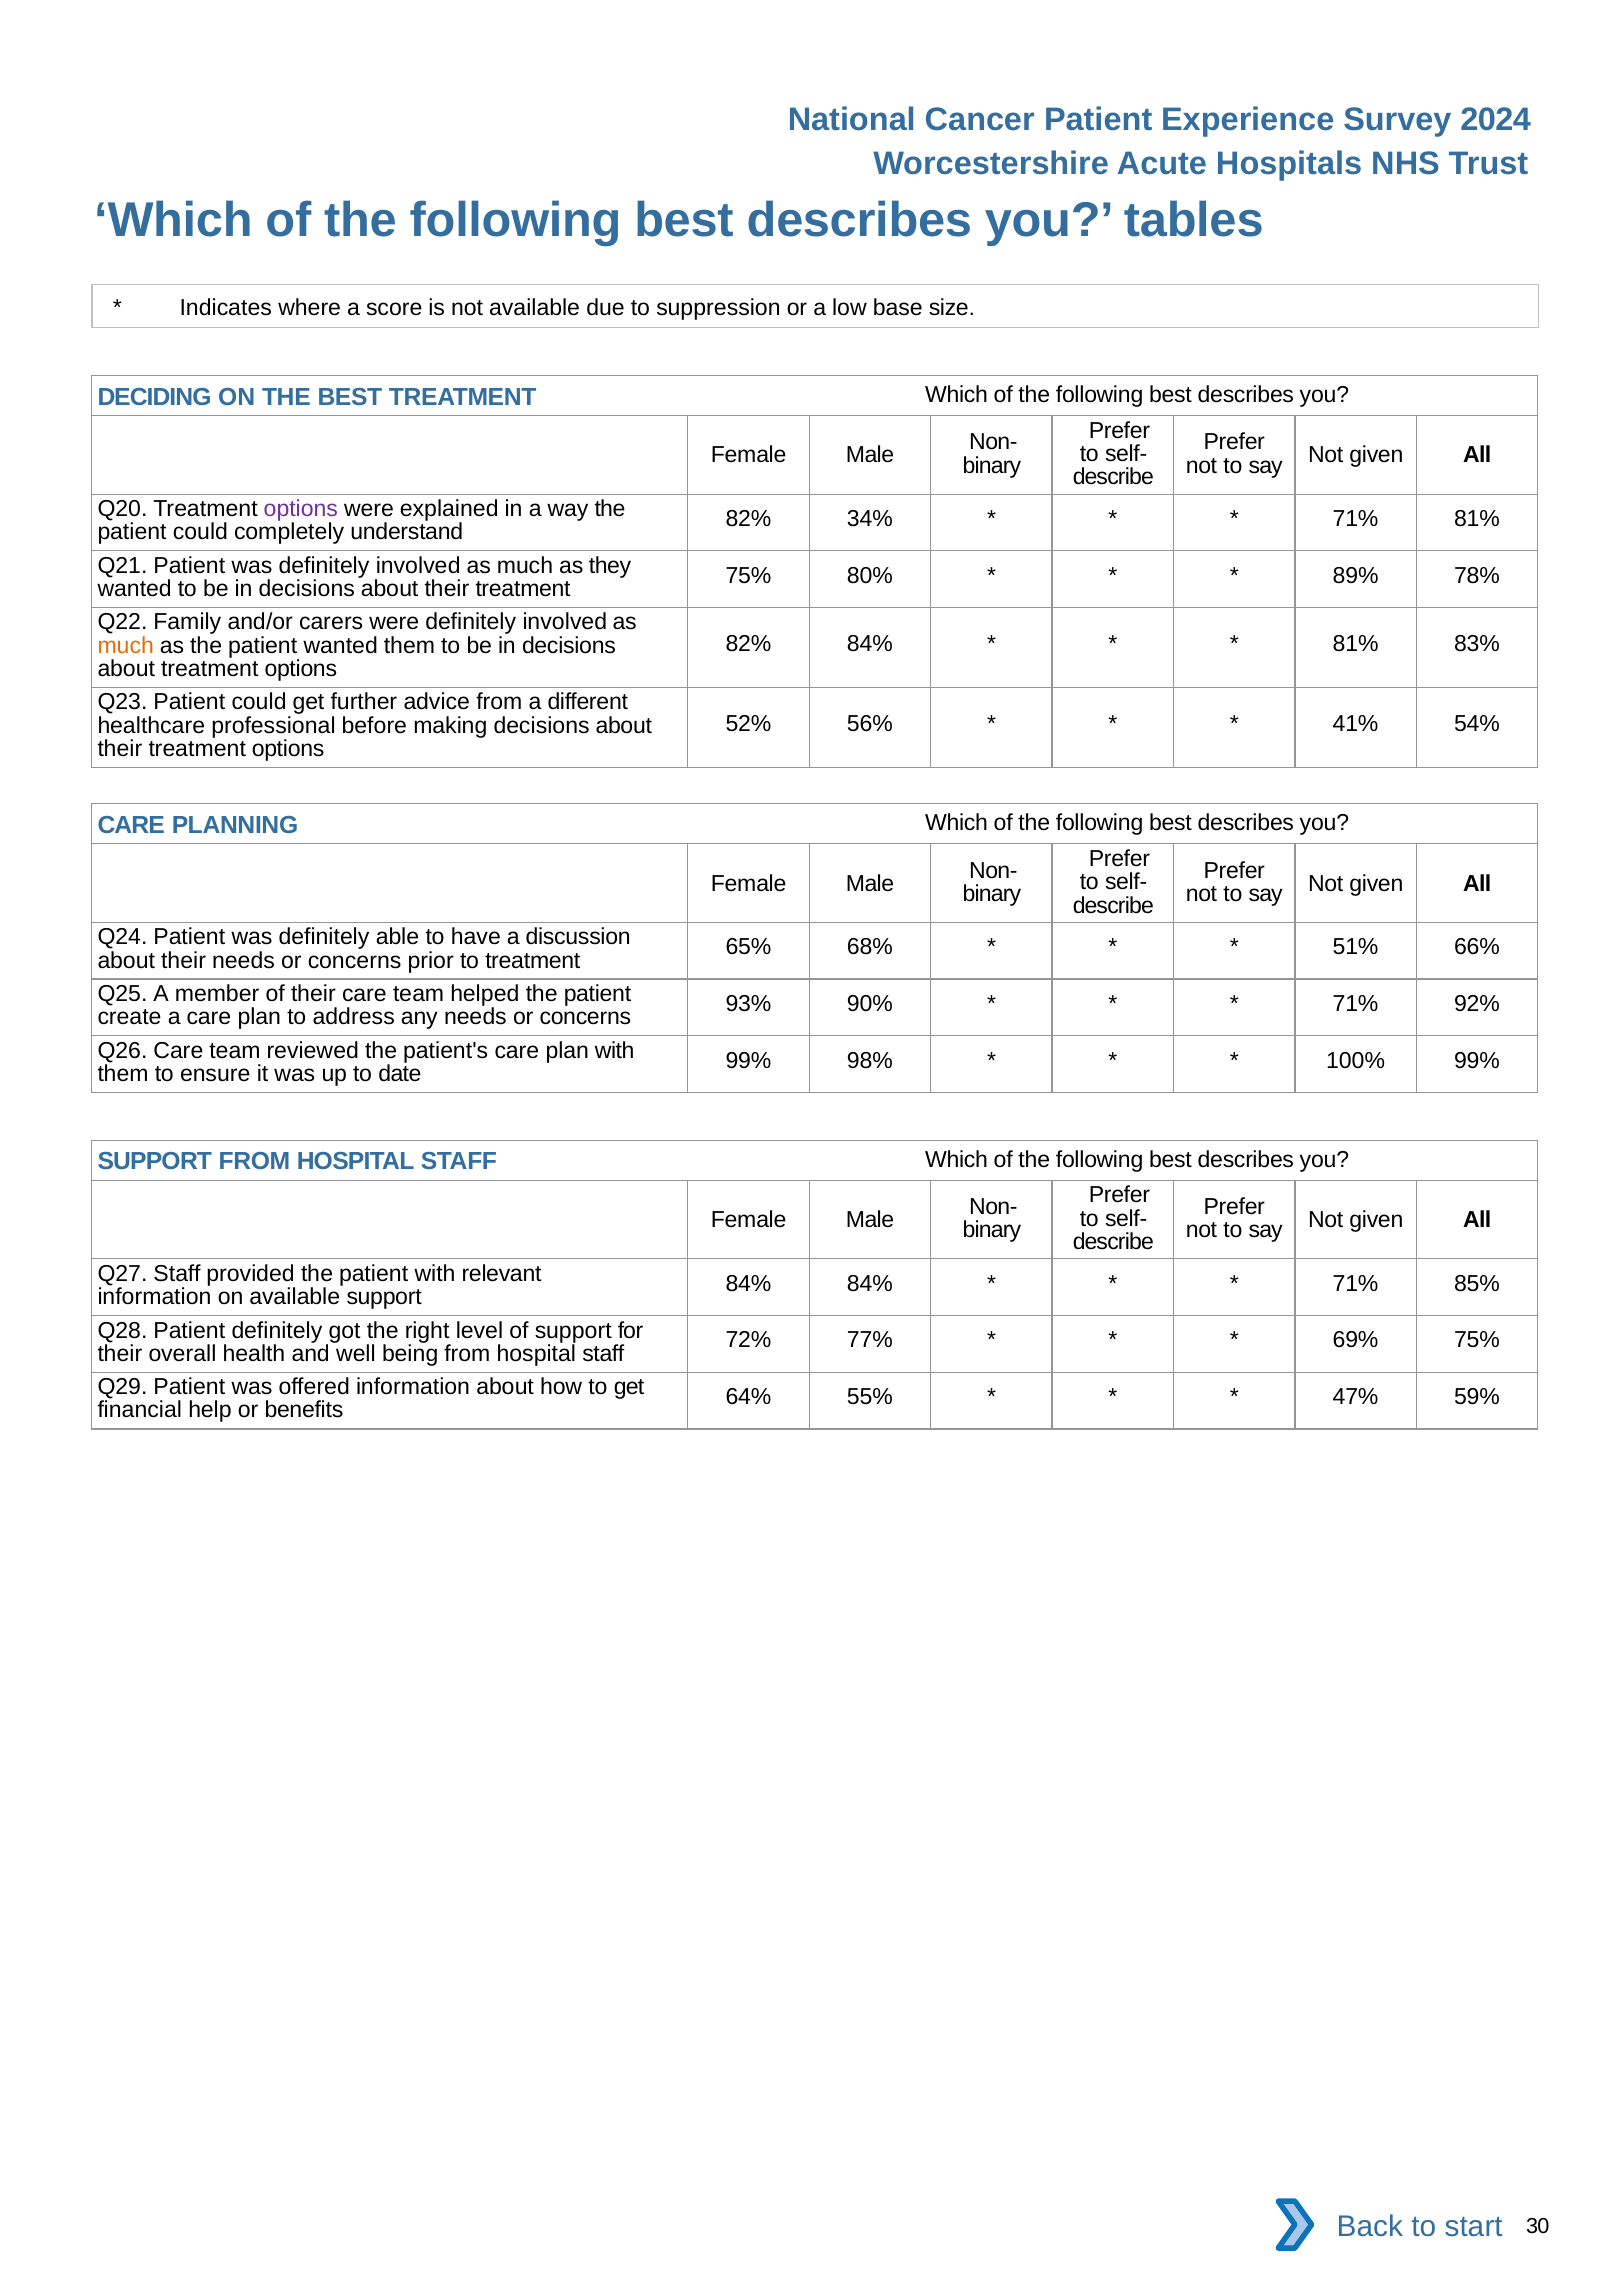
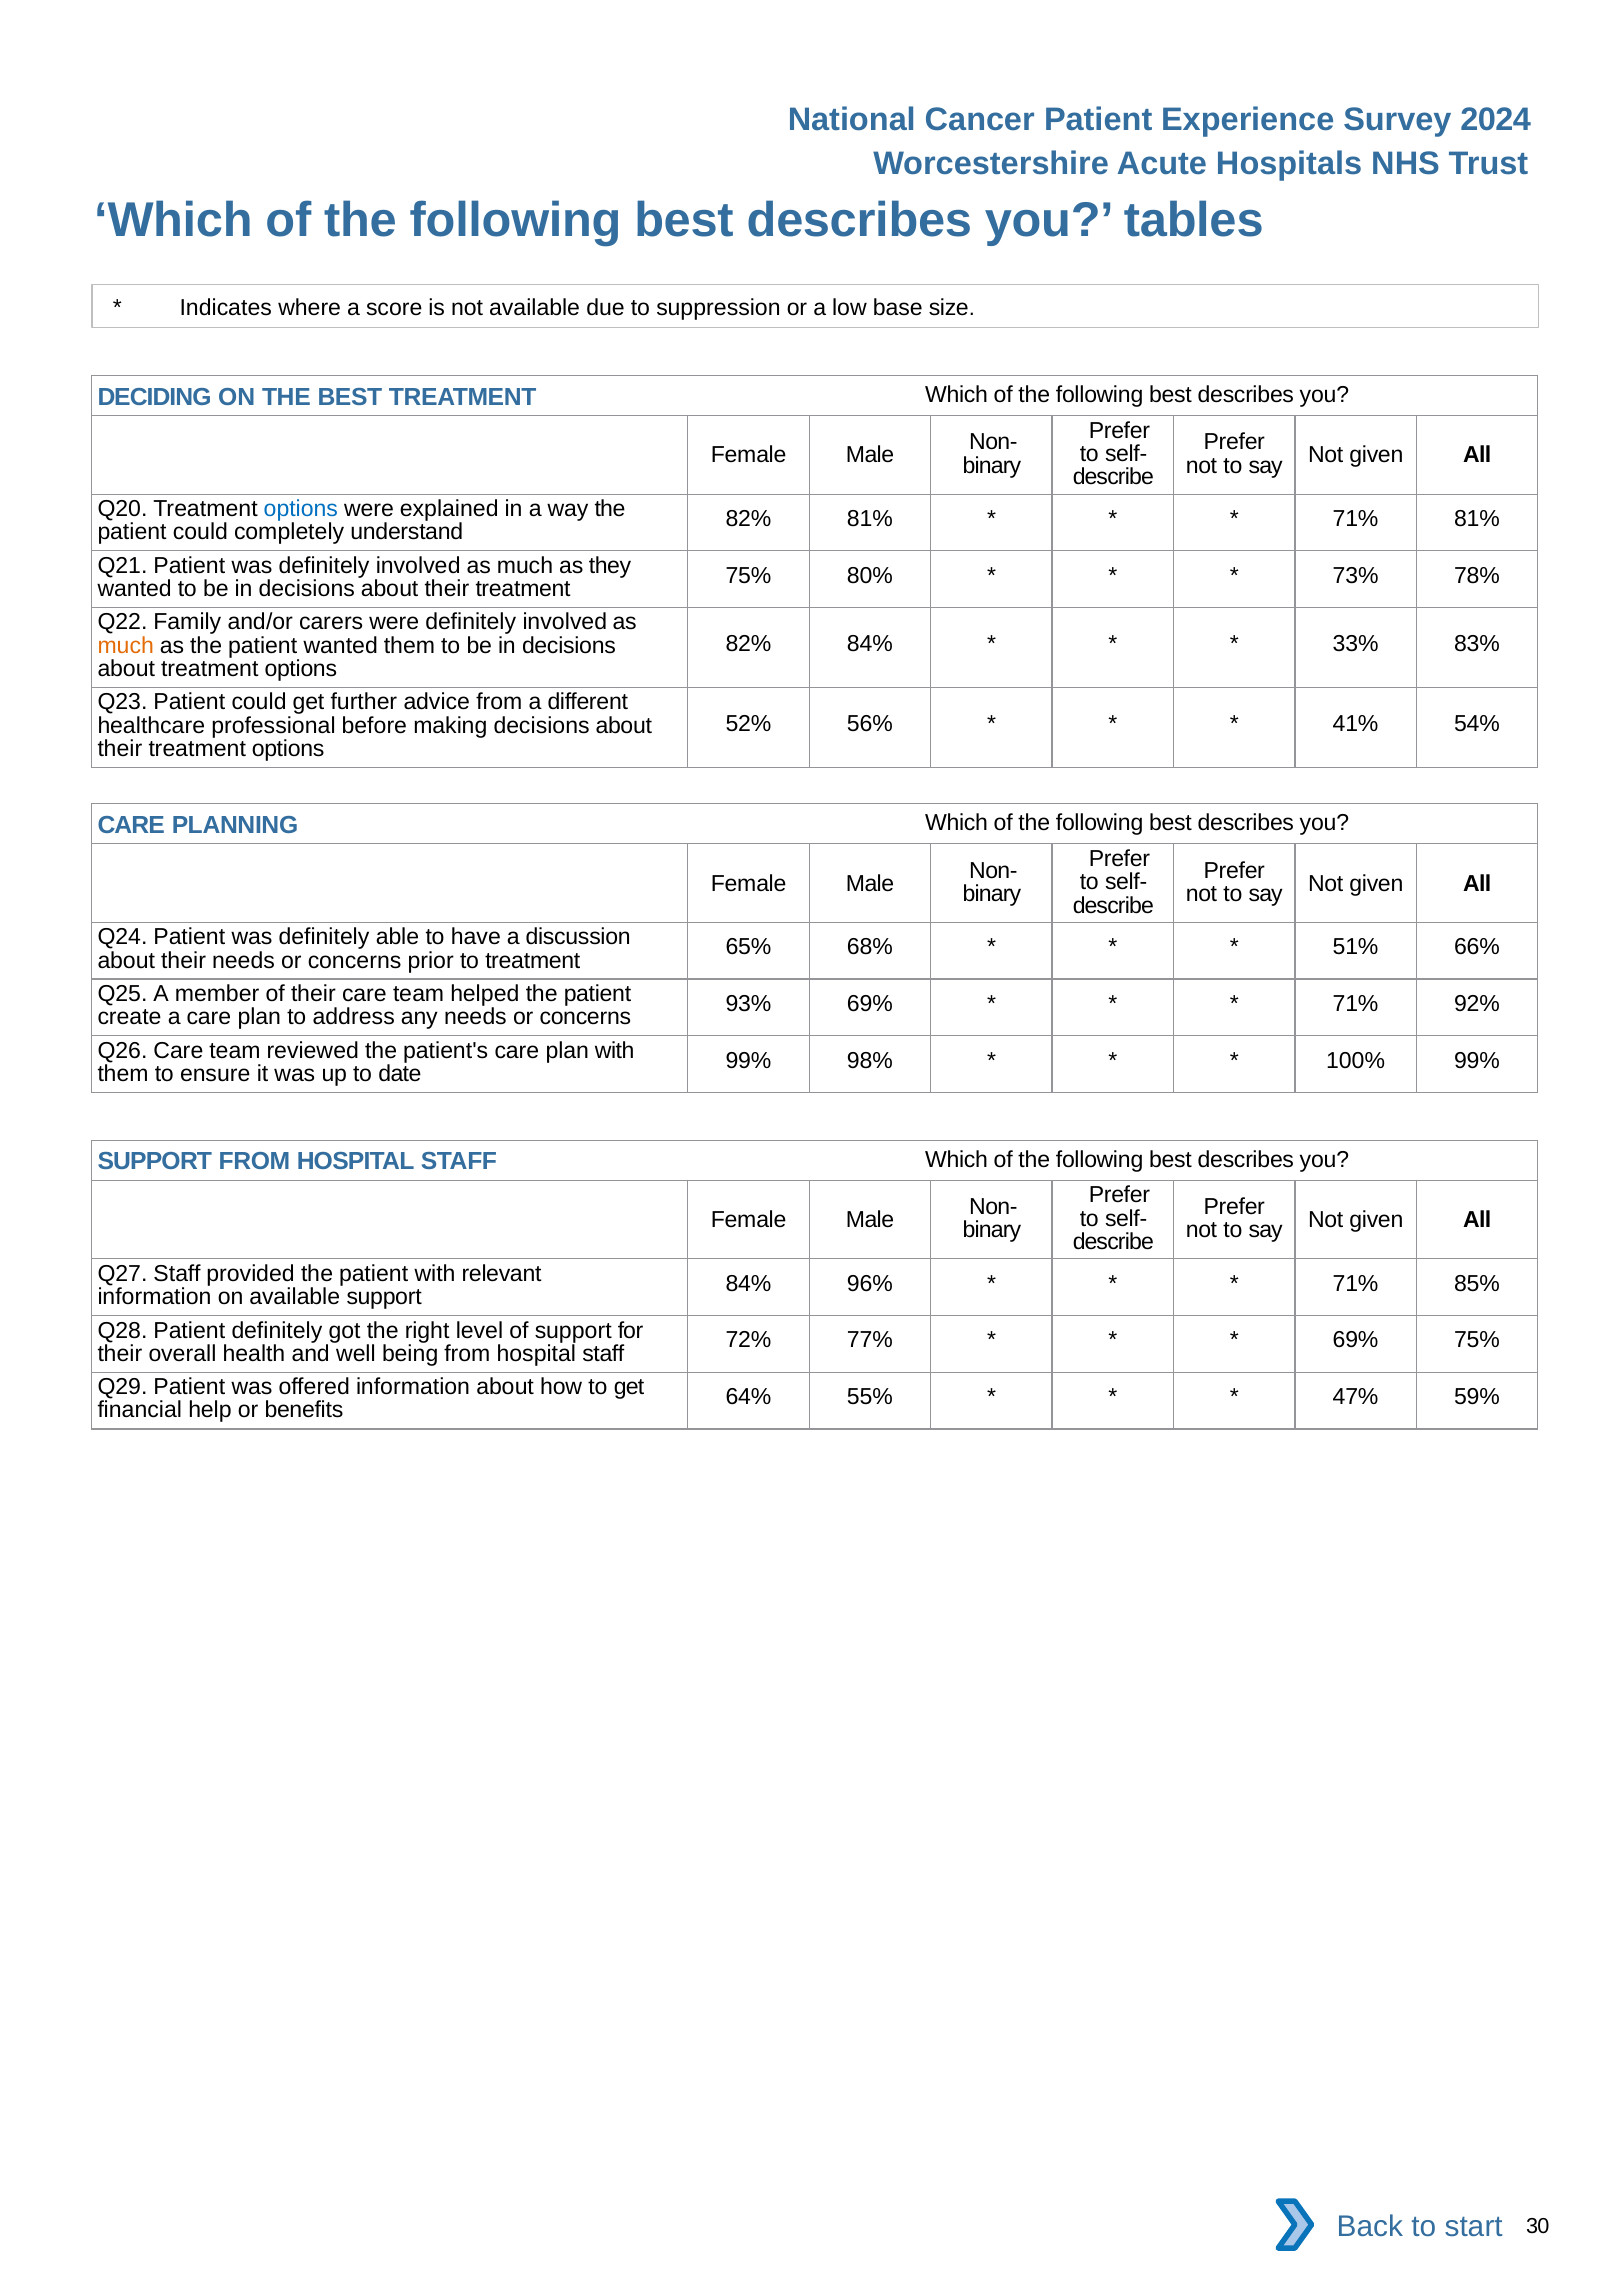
options colour: purple -> blue (301, 509)
82% 34%: 34% -> 81% (870, 519)
89%: 89% -> 73% (1356, 575)
81%: 81% -> 33% (1356, 644)
93% 90%: 90% -> 69% (870, 1004)
84% 84%: 84% -> 96% (870, 1283)
